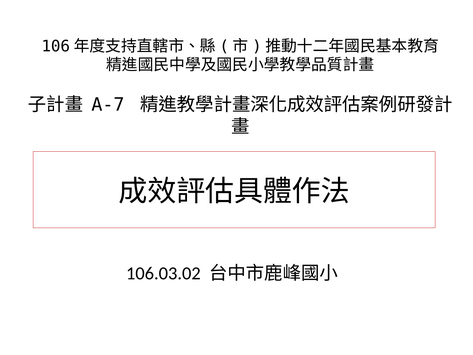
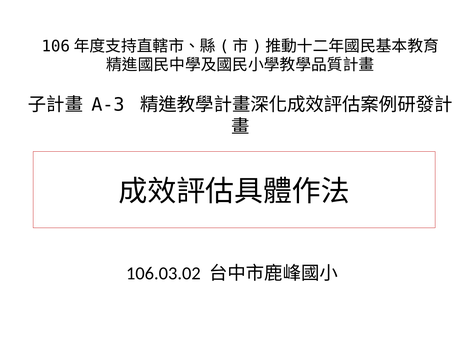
A-7: A-7 -> A-3 (108, 105)
